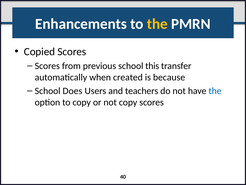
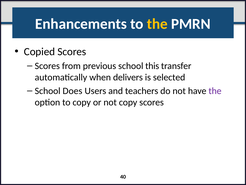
created: created -> delivers (128, 77)
because: because -> selected (169, 77)
the colour: blue -> purple (215, 91)
